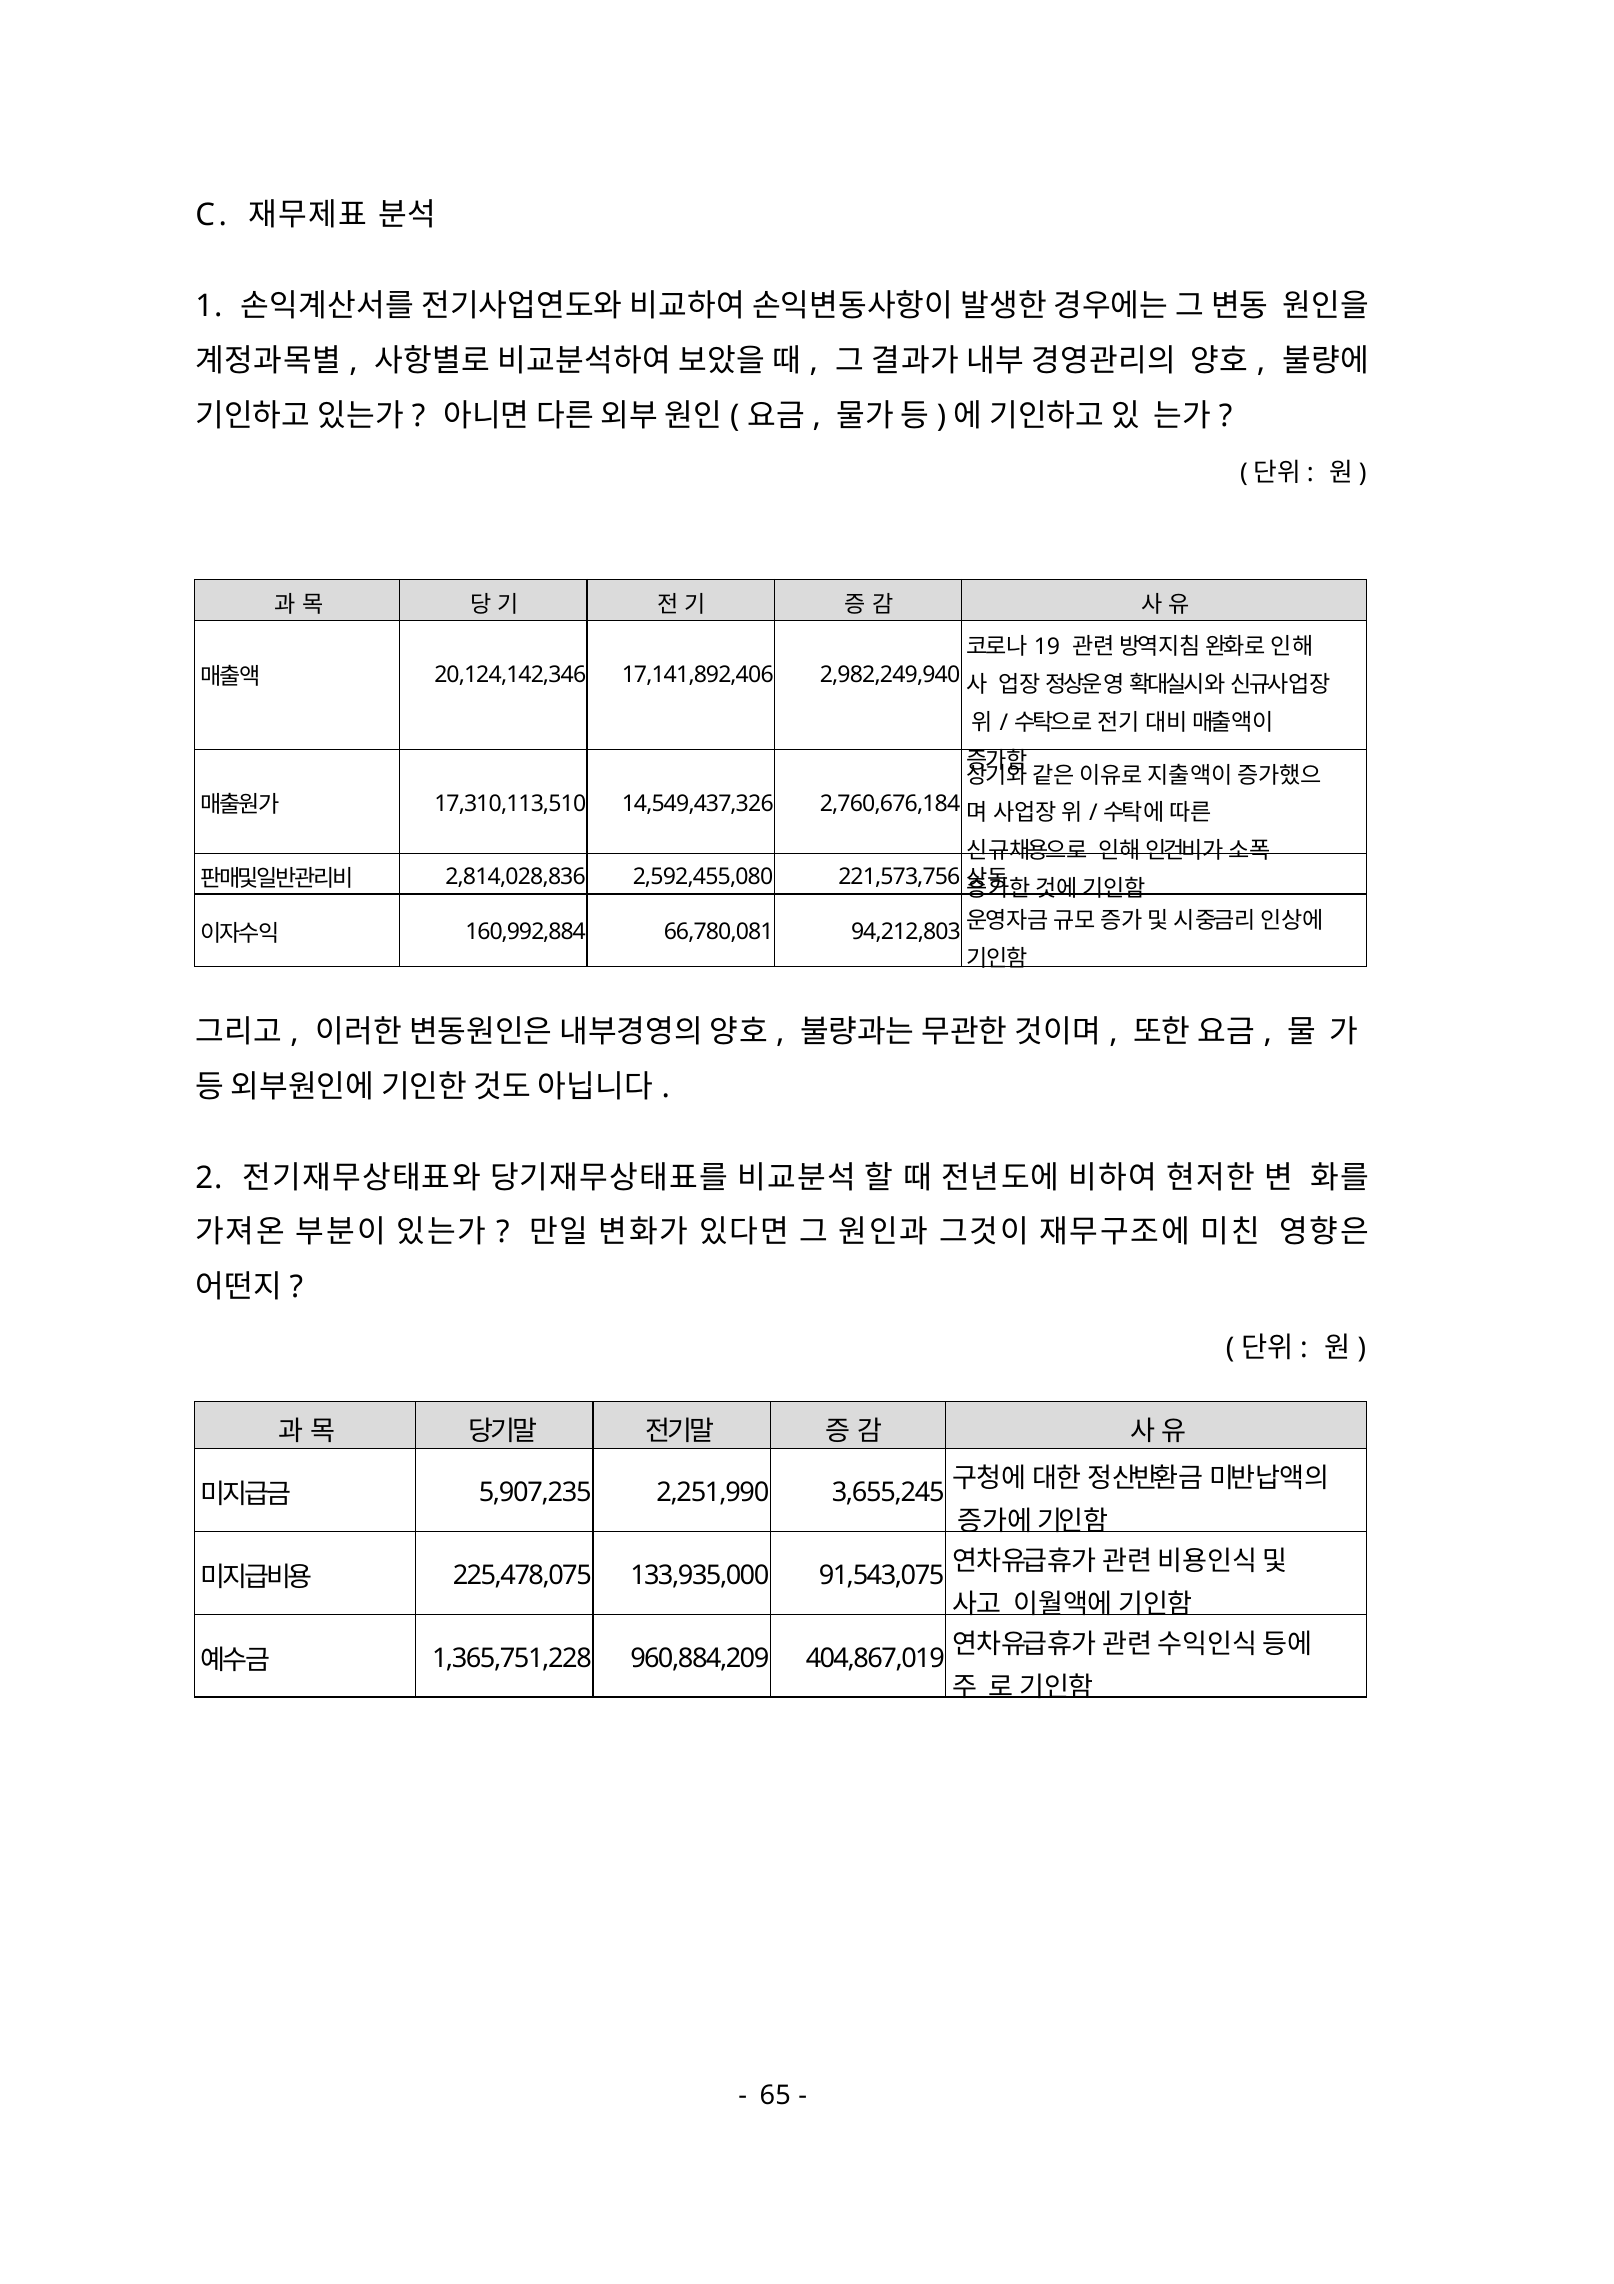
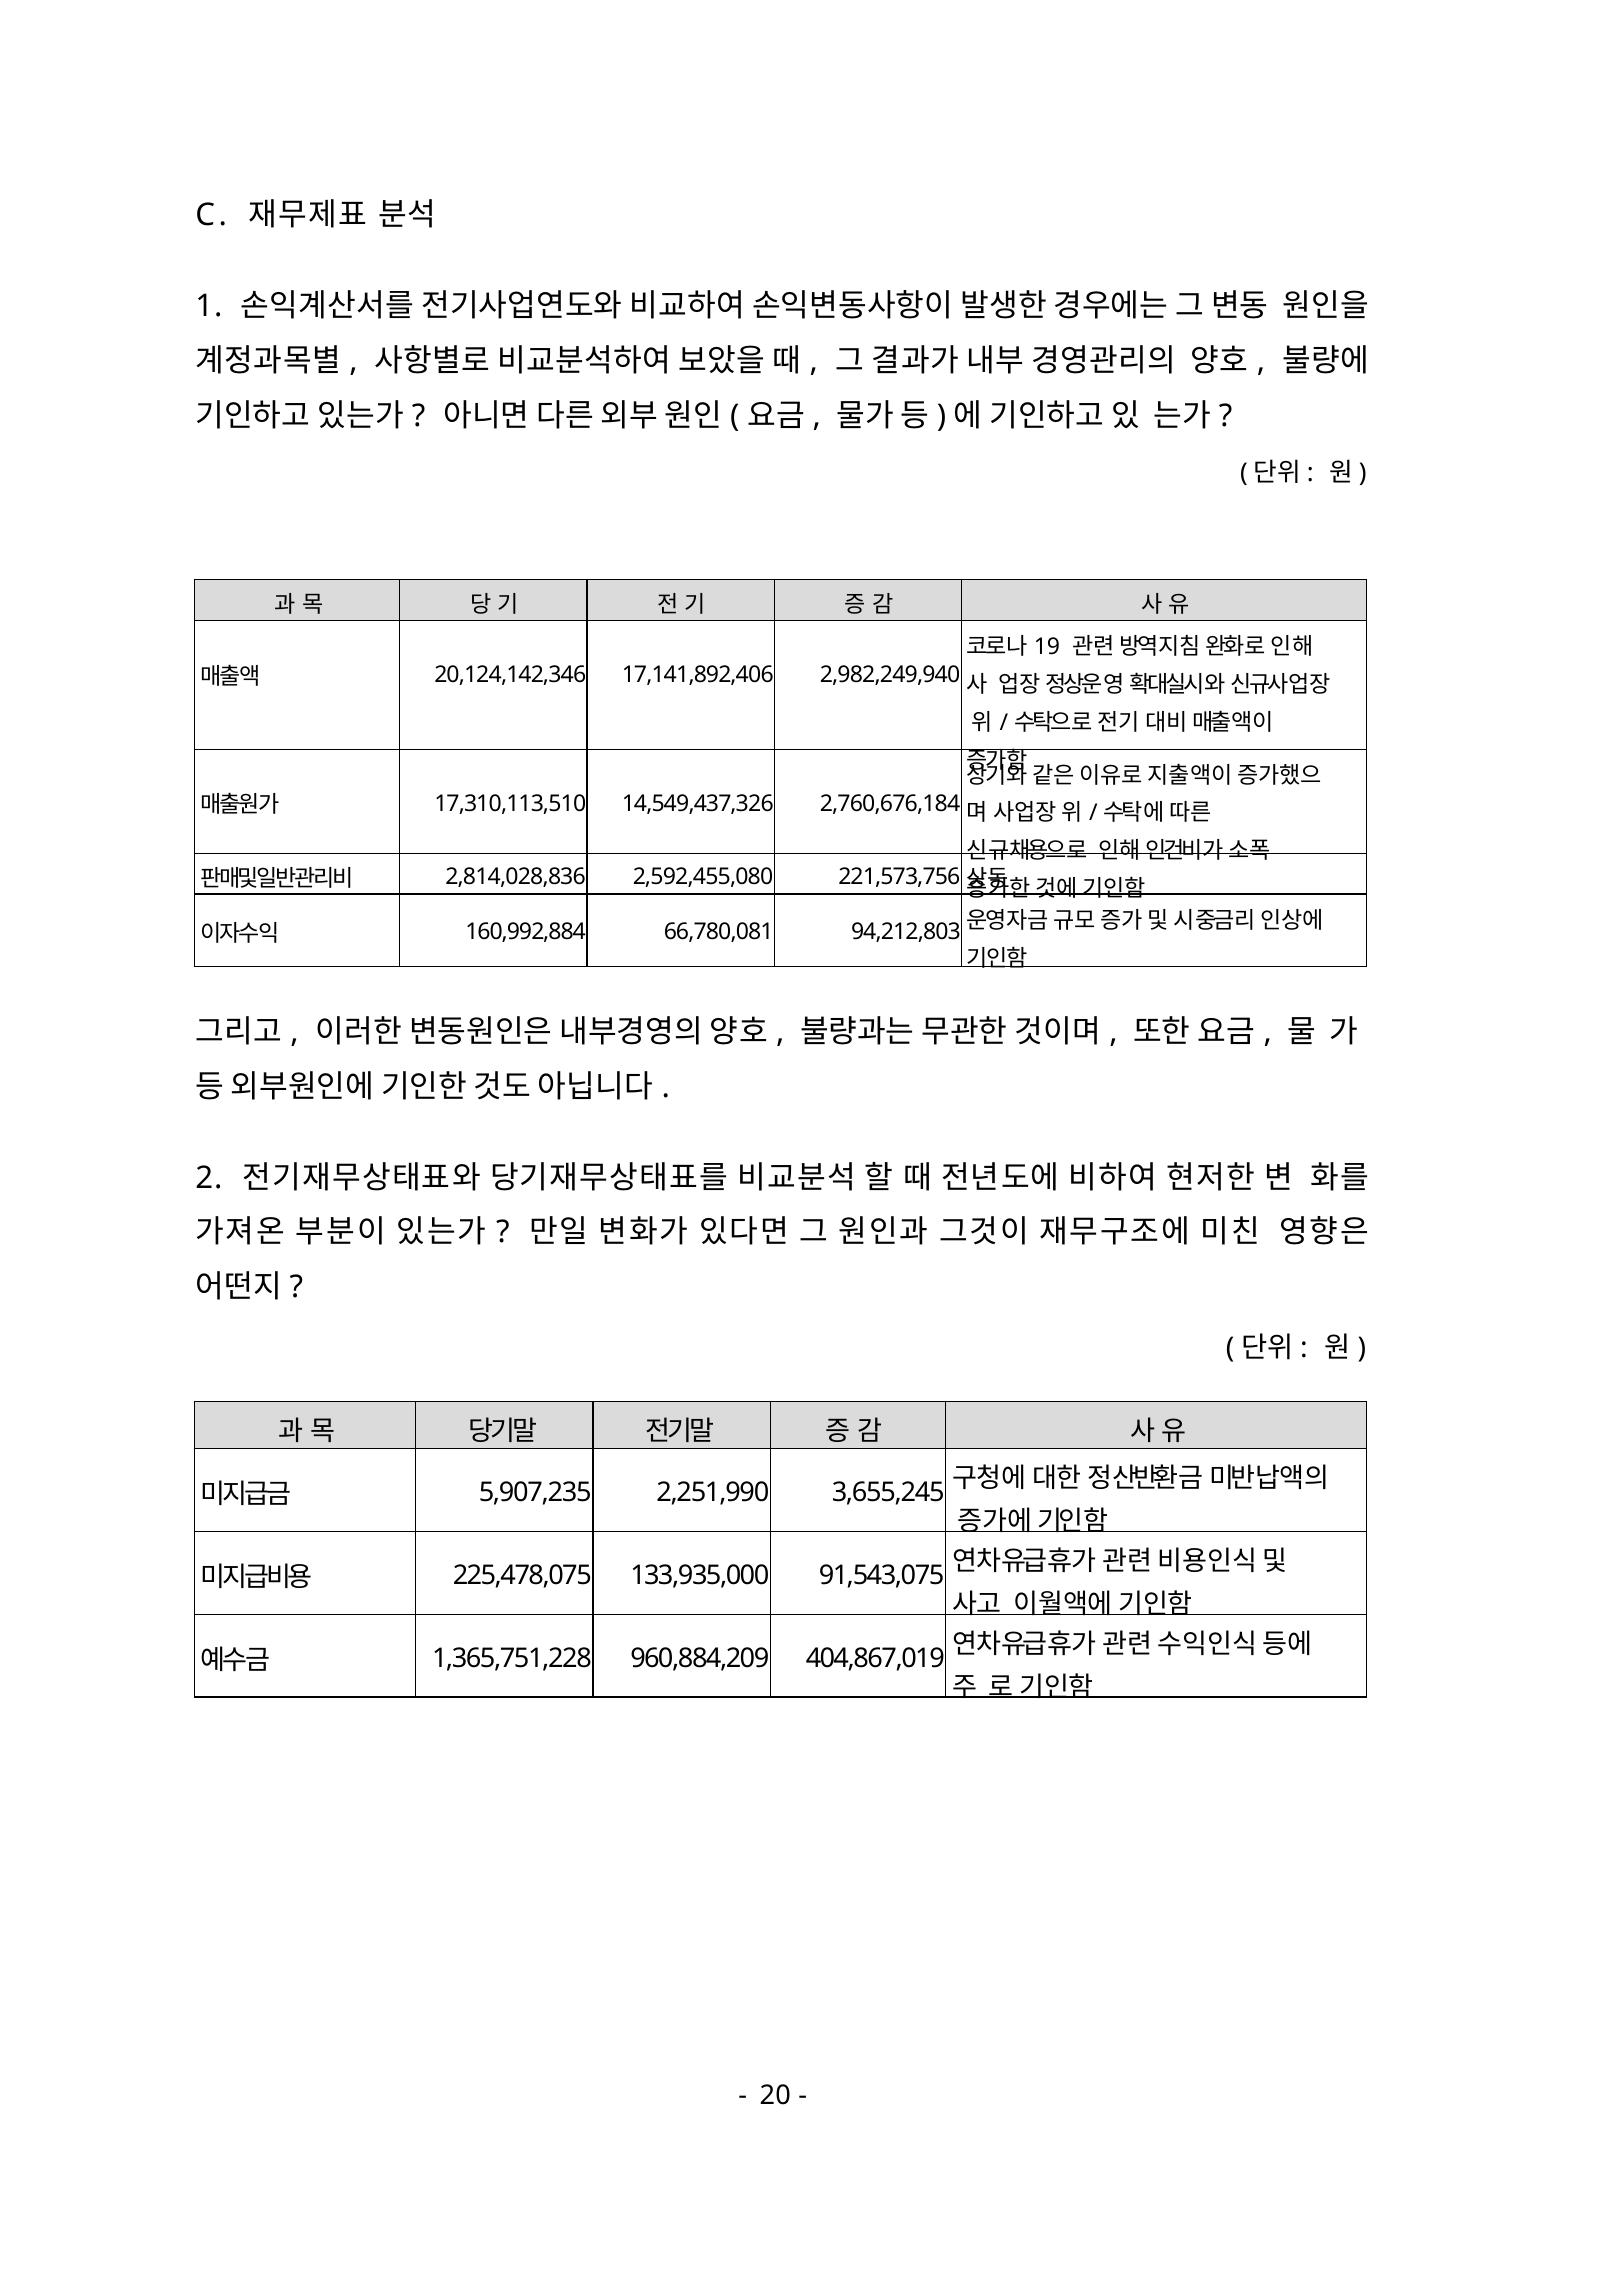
65: 65 -> 20 (775, 2095)
